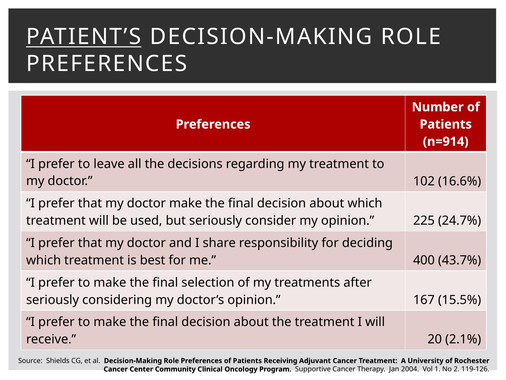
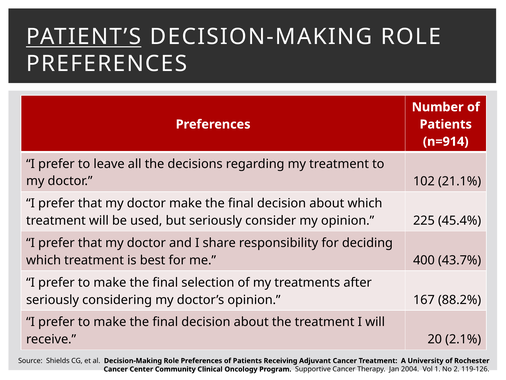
16.6%: 16.6% -> 21.1% (460, 181)
24.7%: 24.7% -> 45.4% (460, 220)
15.5%: 15.5% -> 88.2% (460, 299)
